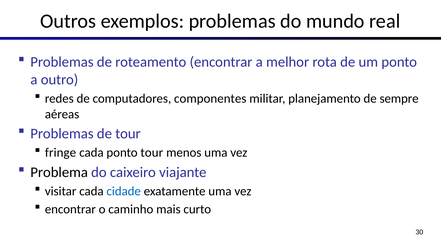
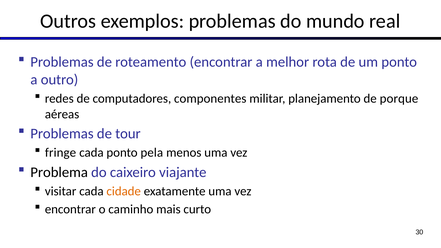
sempre: sempre -> porque (399, 99)
ponto tour: tour -> pela (152, 153)
cidade colour: blue -> orange (124, 191)
